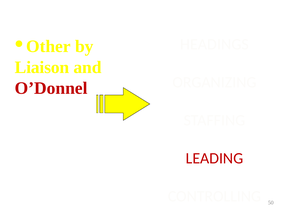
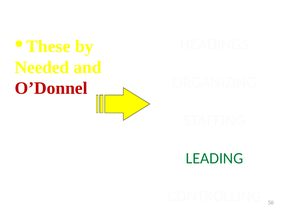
Other: Other -> These (48, 46)
Liaison: Liaison -> Needed (42, 67)
LEADING colour: red -> green (214, 159)
